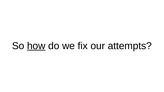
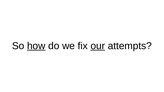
our underline: none -> present (98, 46)
